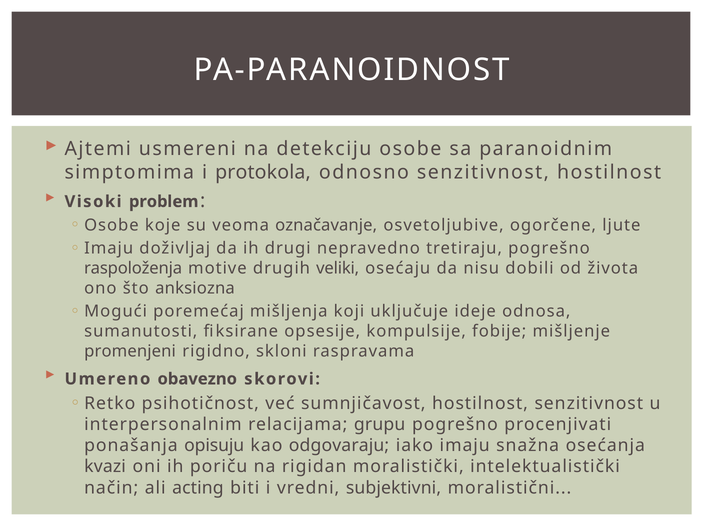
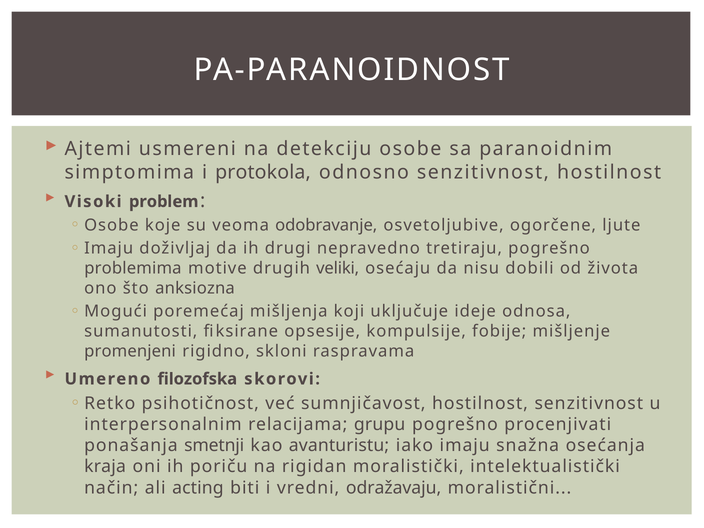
označavanje: označavanje -> odobravanje (326, 225)
raspoloženja: raspoloženja -> problemima (133, 268)
obavezno: obavezno -> filozofska (197, 379)
opisuju: opisuju -> smetnji (214, 446)
odgovaraju: odgovaraju -> avanturistu (339, 446)
kvazi: kvazi -> kraja (105, 467)
subjektivni: subjektivni -> odražavaju (394, 488)
